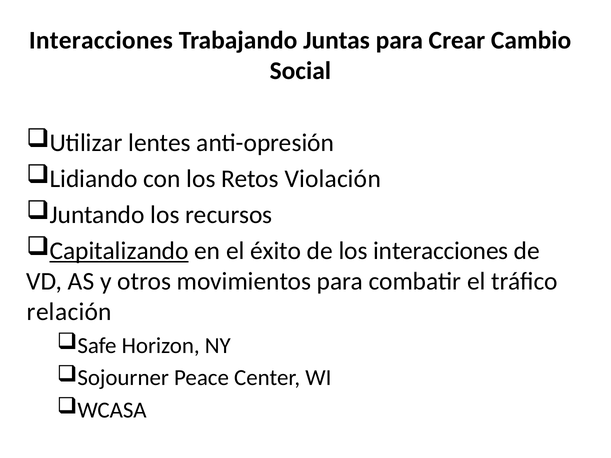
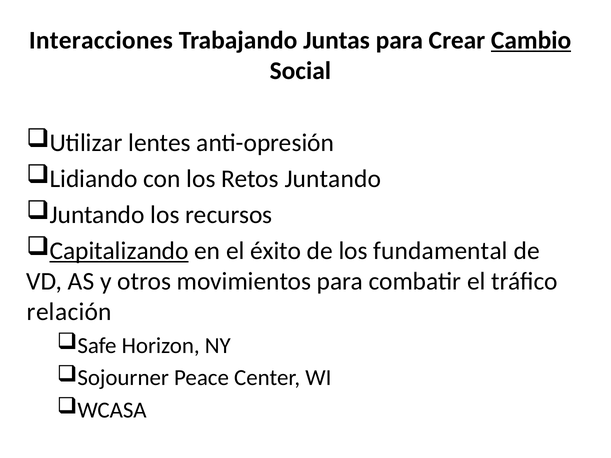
Cambio underline: none -> present (531, 40)
Retos Violación: Violación -> Juntando (333, 179)
los interacciones: interacciones -> fundamental (441, 251)
